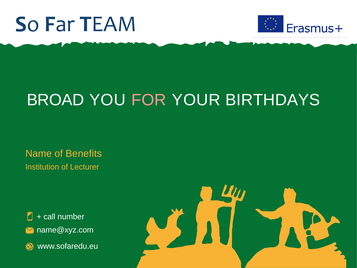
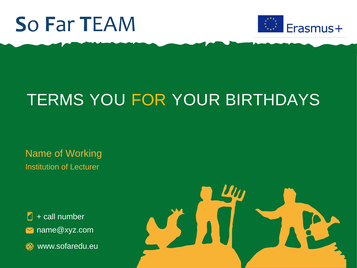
BROAD: BROAD -> TERMS (55, 100)
FOR colour: pink -> yellow (149, 100)
Benefits: Benefits -> Working (84, 153)
